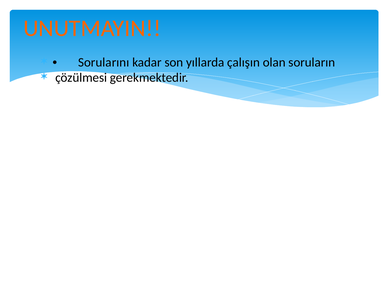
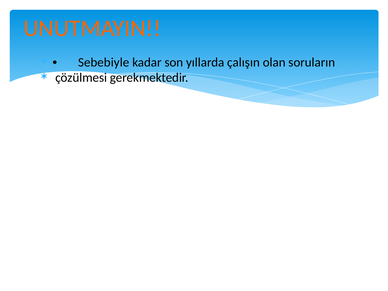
Sorularını: Sorularını -> Sebebiyle (104, 62)
